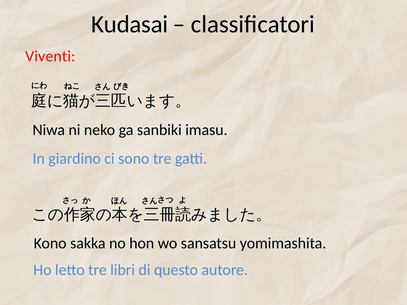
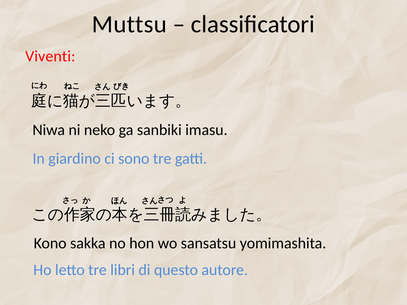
Kudasai: Kudasai -> Muttsu (129, 24)
